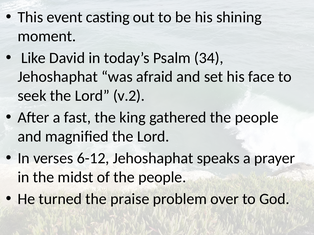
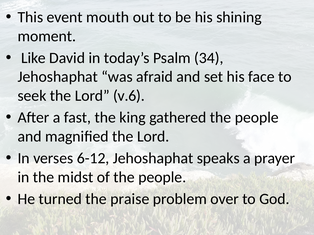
casting: casting -> mouth (108, 17)
v.2: v.2 -> v.6 (129, 96)
